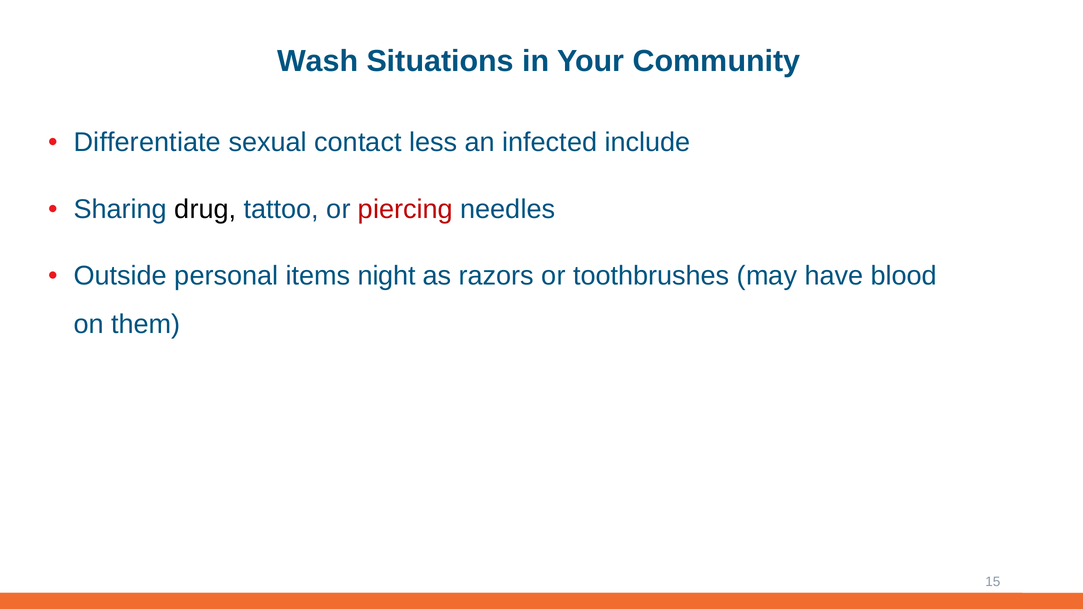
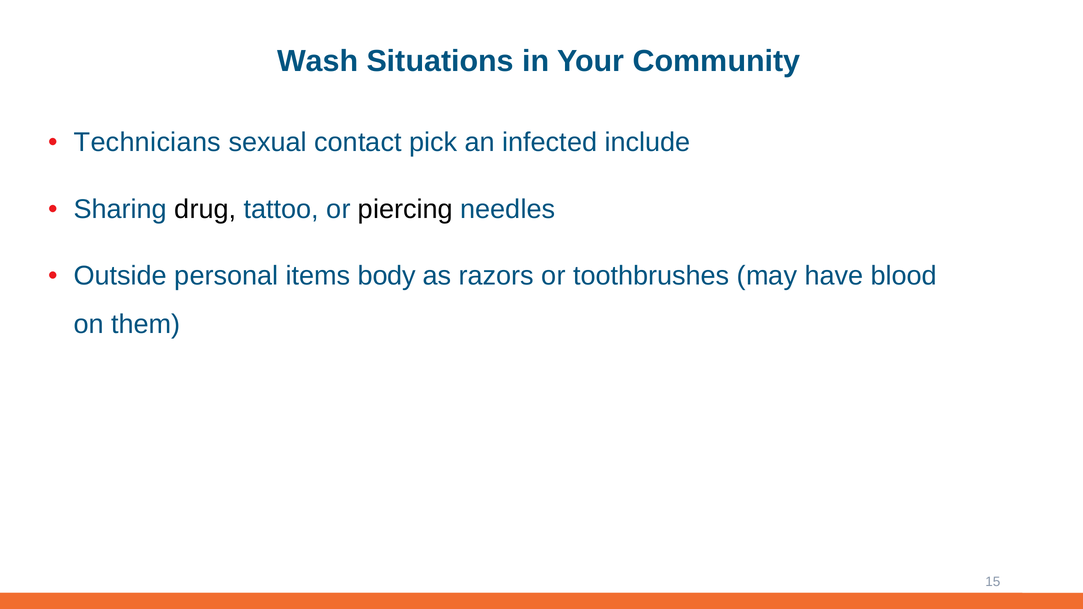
Differentiate: Differentiate -> Technicians (147, 142)
less: less -> pick (433, 142)
piercing colour: red -> black (405, 209)
night: night -> body (387, 276)
